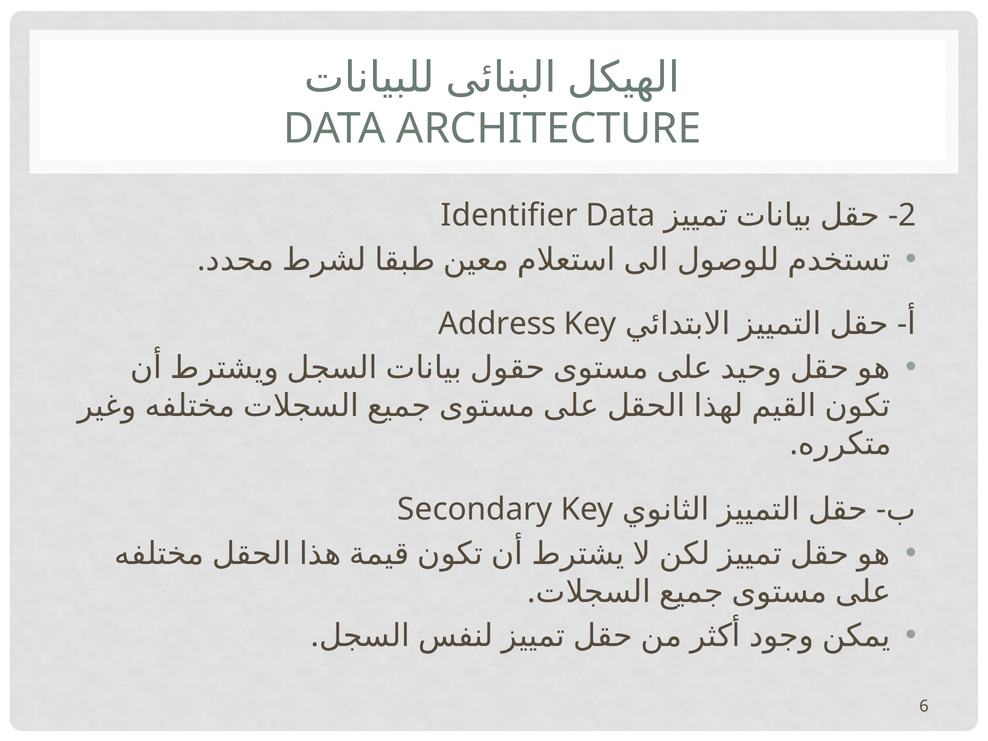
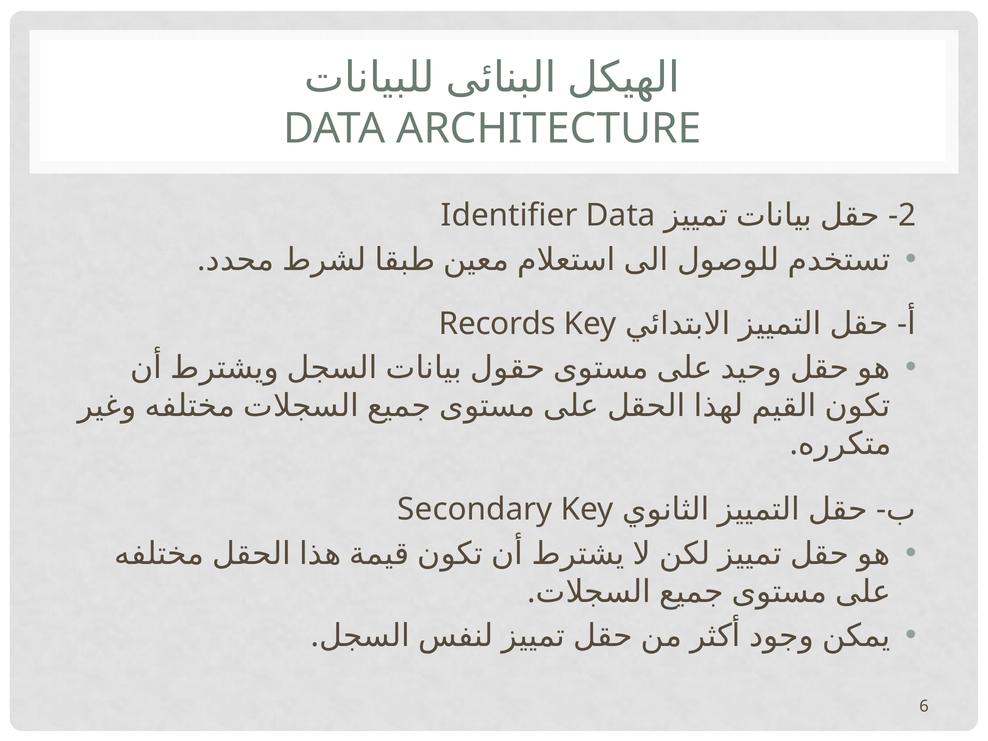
Address: Address -> Records (497, 324)
